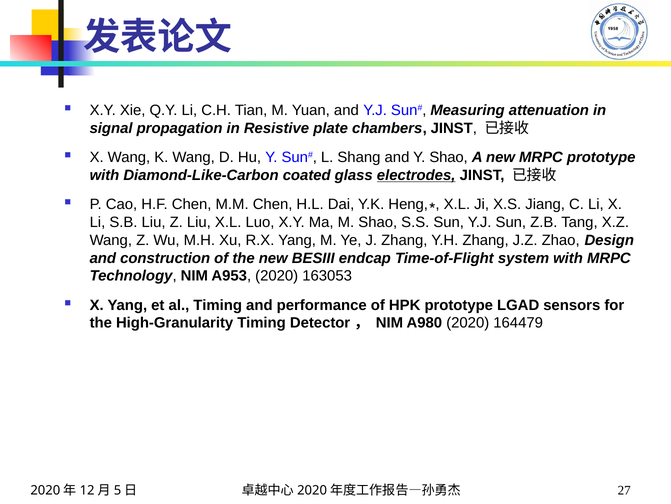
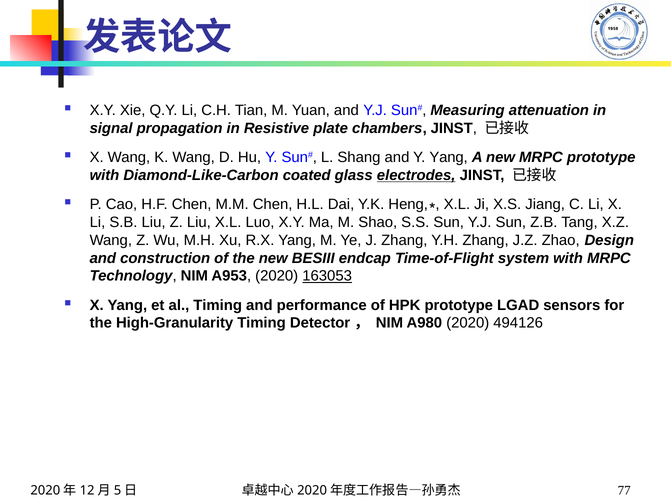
Y Shao: Shao -> Yang (449, 157)
163053 underline: none -> present (327, 276)
164479: 164479 -> 494126 (518, 323)
27: 27 -> 77 (624, 490)
